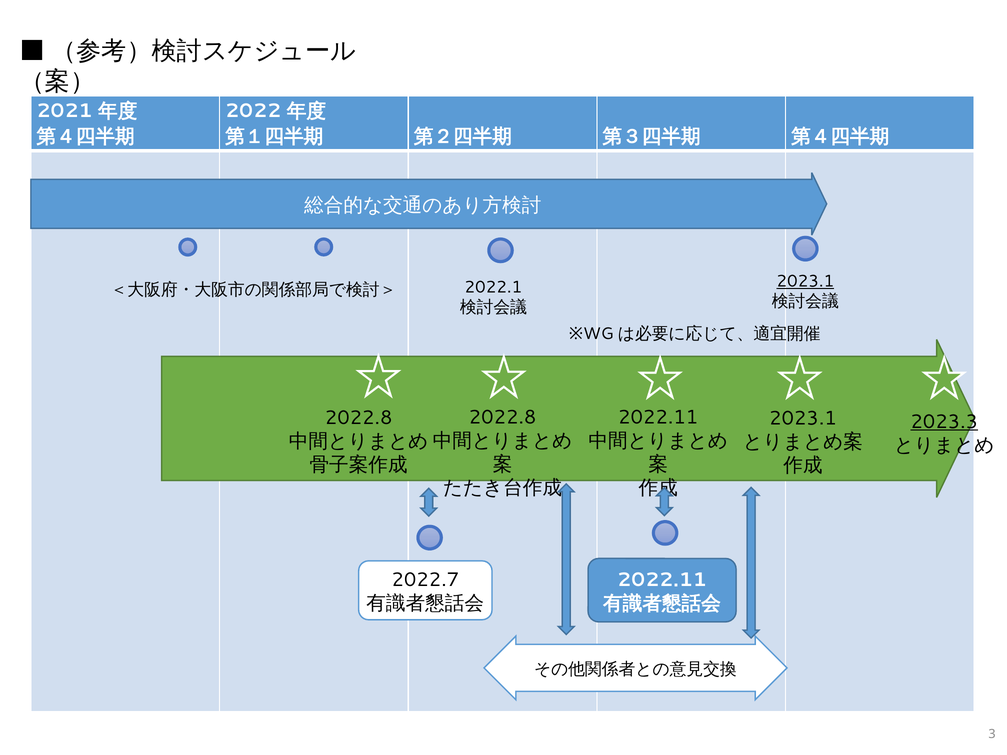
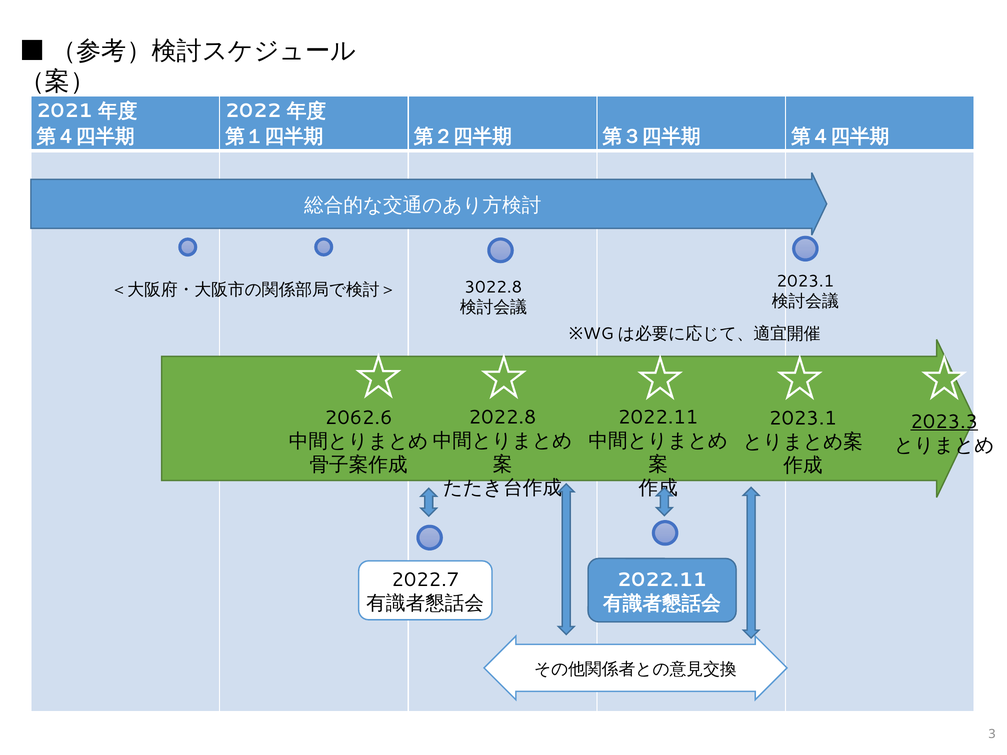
2023.1 underline: present -> none (805, 281)
2022.1: 2022.1 -> 3022.8 (493, 287)
2022.8: 2022.8 -> 2062.6 (359, 418)
